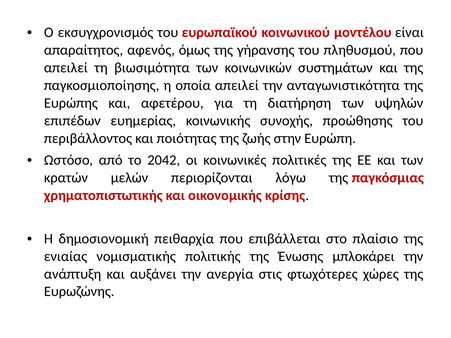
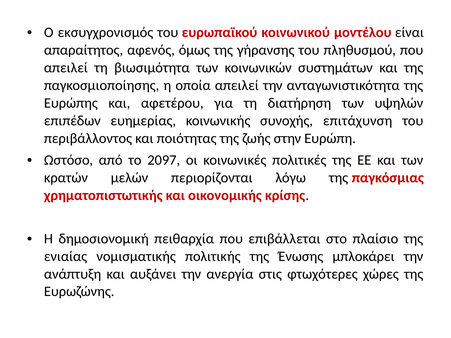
προώθησης: προώθησης -> επιτάχυνση (358, 121)
2042: 2042 -> 2097 (164, 160)
